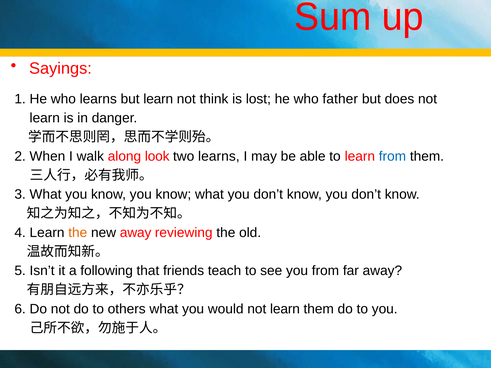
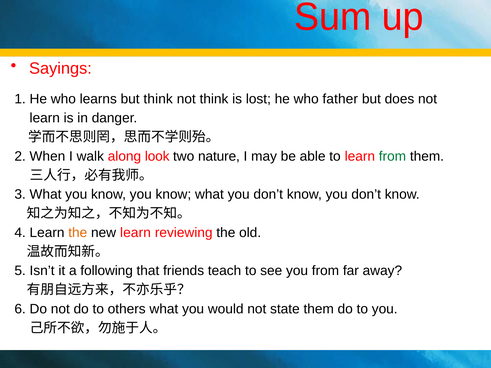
but learn: learn -> think (158, 99)
two learns: learns -> nature (219, 156)
from colour: blue -> green (392, 156)
new away: away -> learn (135, 233)
would not learn: learn -> state (285, 309)
